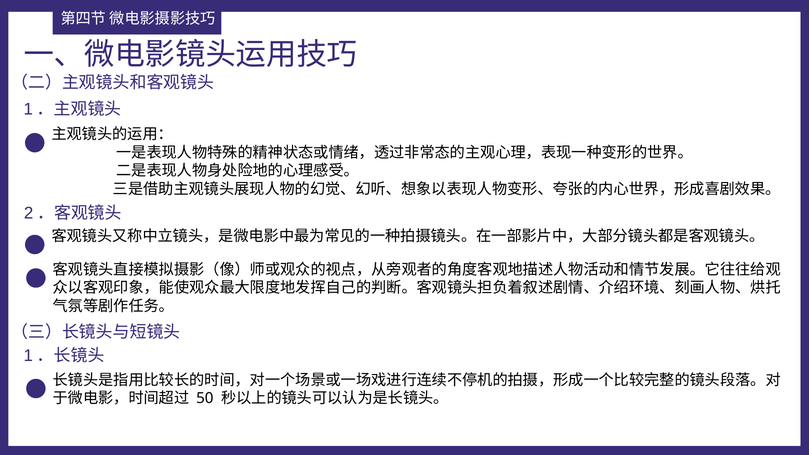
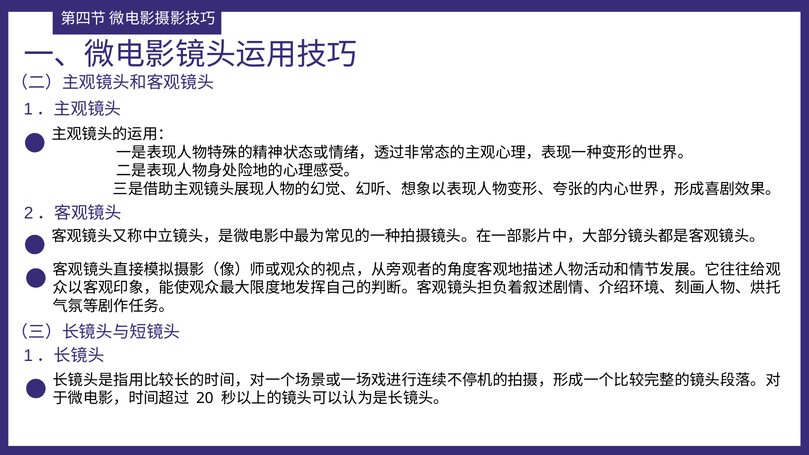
50: 50 -> 20 (205, 399)
